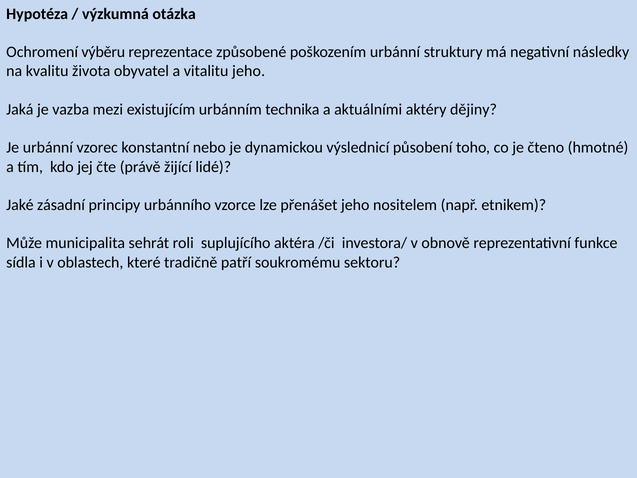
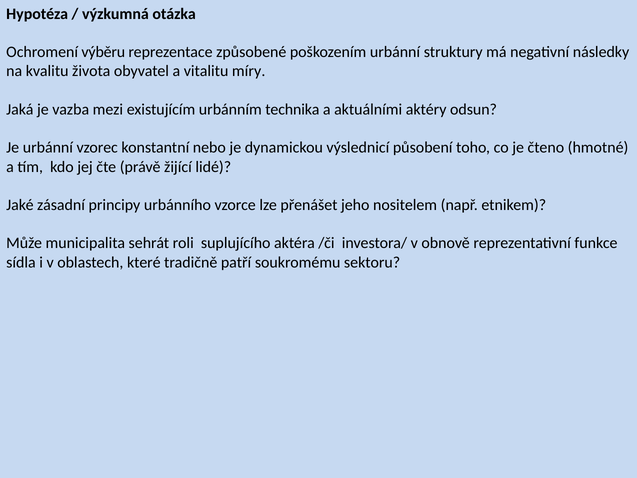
vitalitu jeho: jeho -> míry (249, 71)
dějiny: dějiny -> odsun (474, 109)
